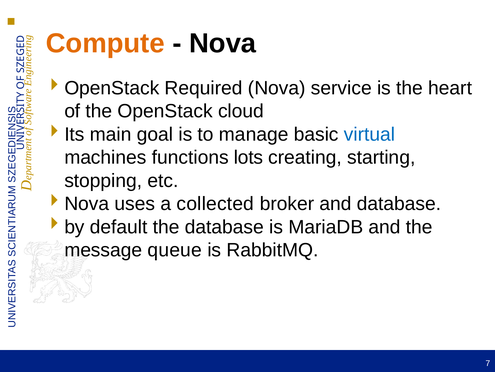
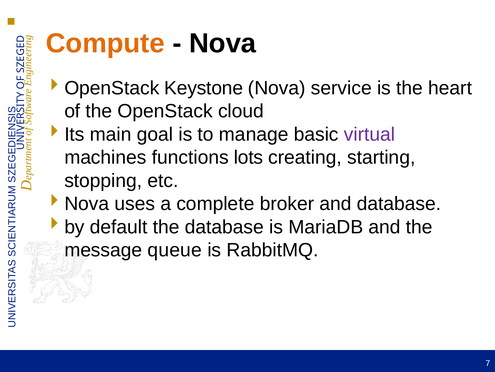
Required: Required -> Keystone (204, 88)
virtual colour: blue -> purple (370, 134)
collected: collected -> complete (215, 204)
